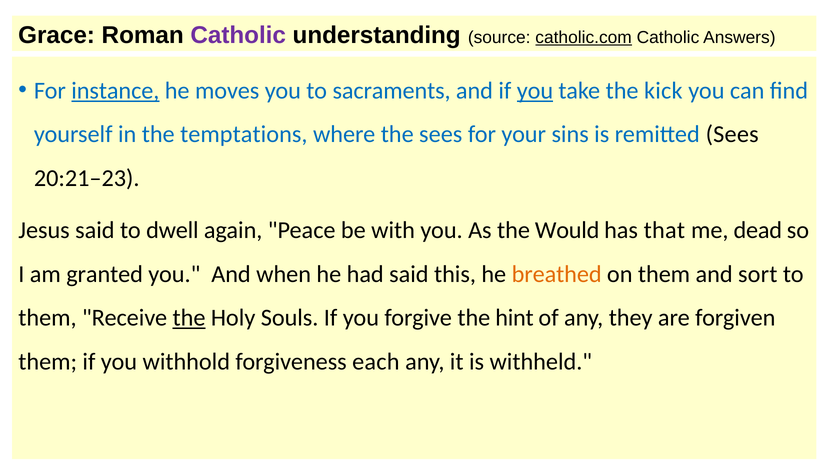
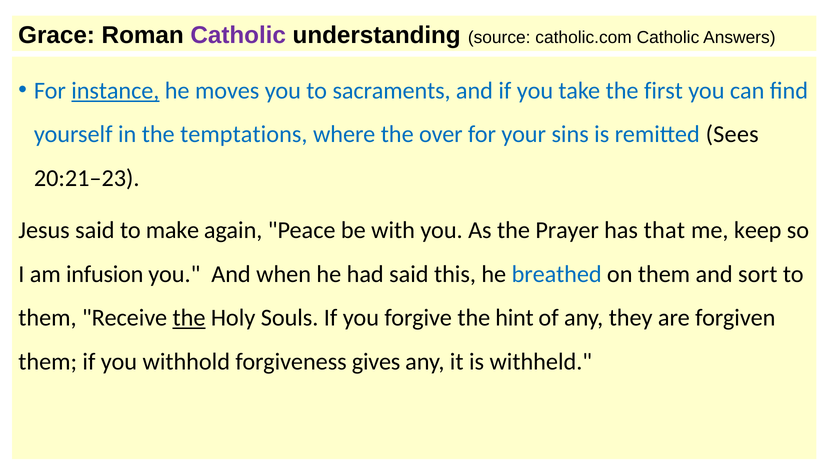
catholic.com underline: present -> none (584, 37)
you underline: present -> none (535, 91)
kick: kick -> first (663, 91)
the sees: sees -> over (441, 134)
dwell: dwell -> make (172, 230)
Would: Would -> Prayer (567, 230)
dead: dead -> keep (758, 230)
granted: granted -> infusion (105, 274)
breathed colour: orange -> blue (557, 274)
each: each -> gives (376, 362)
